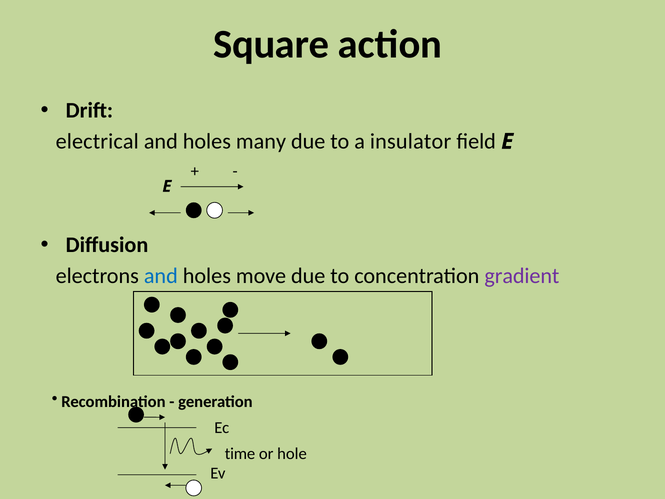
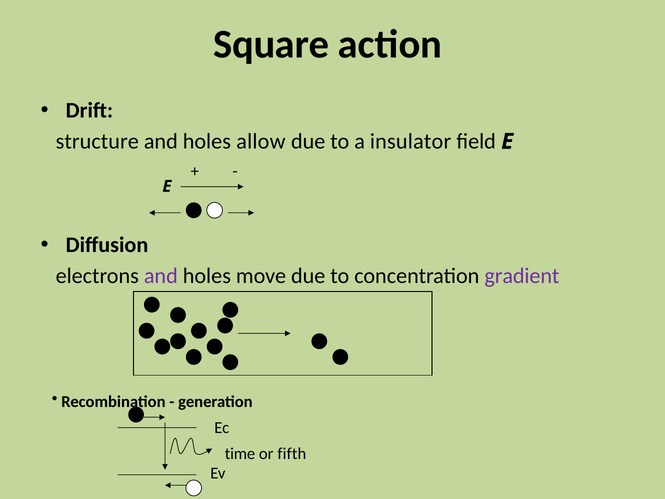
electrical: electrical -> structure (97, 141)
many: many -> allow (261, 141)
and colour: blue -> purple (161, 276)
hole: hole -> fifth (292, 454)
